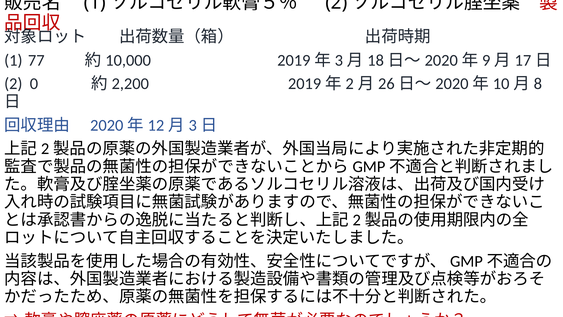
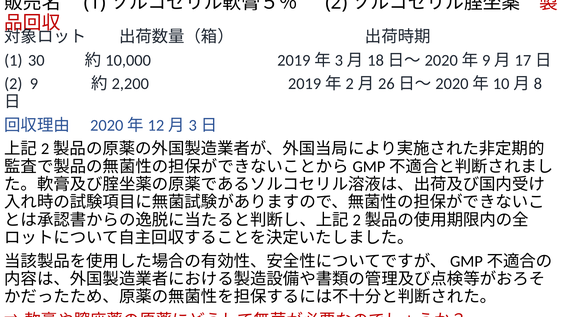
77: 77 -> 30 (36, 60)
0: 0 -> 9 (34, 84)
